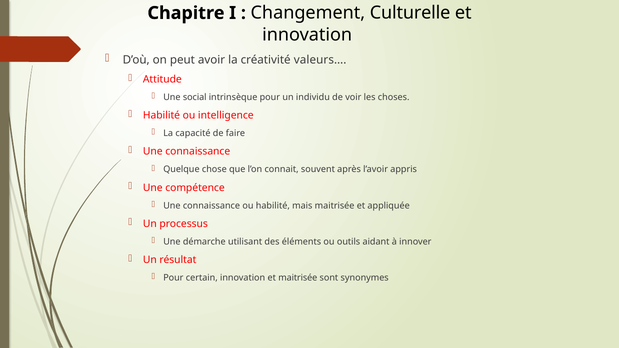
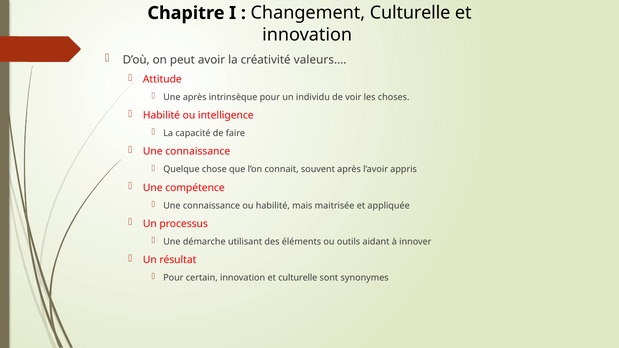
Une social: social -> après (195, 97)
et maitrisée: maitrisée -> culturelle (298, 278)
